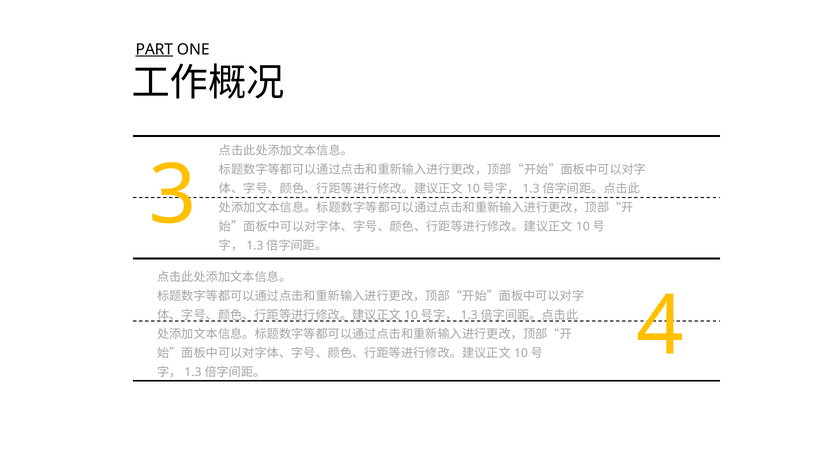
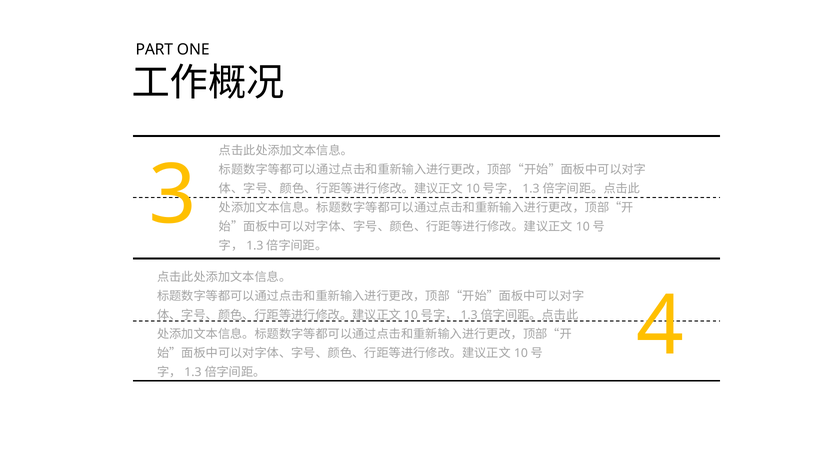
PART underline: present -> none (154, 49)
